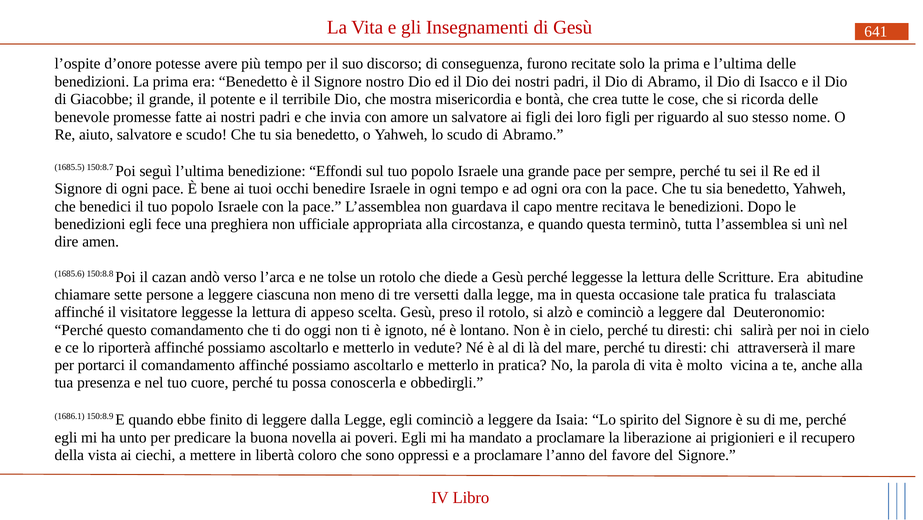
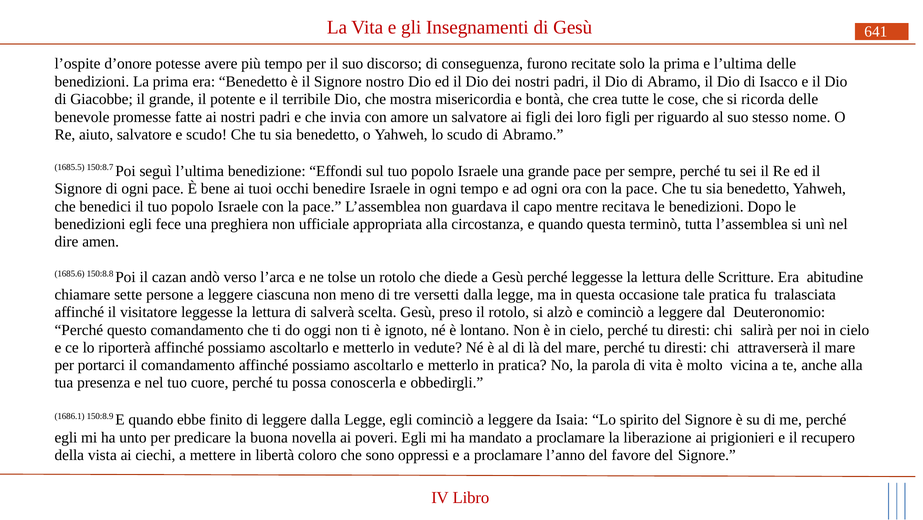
appeso: appeso -> salverà (332, 312)
